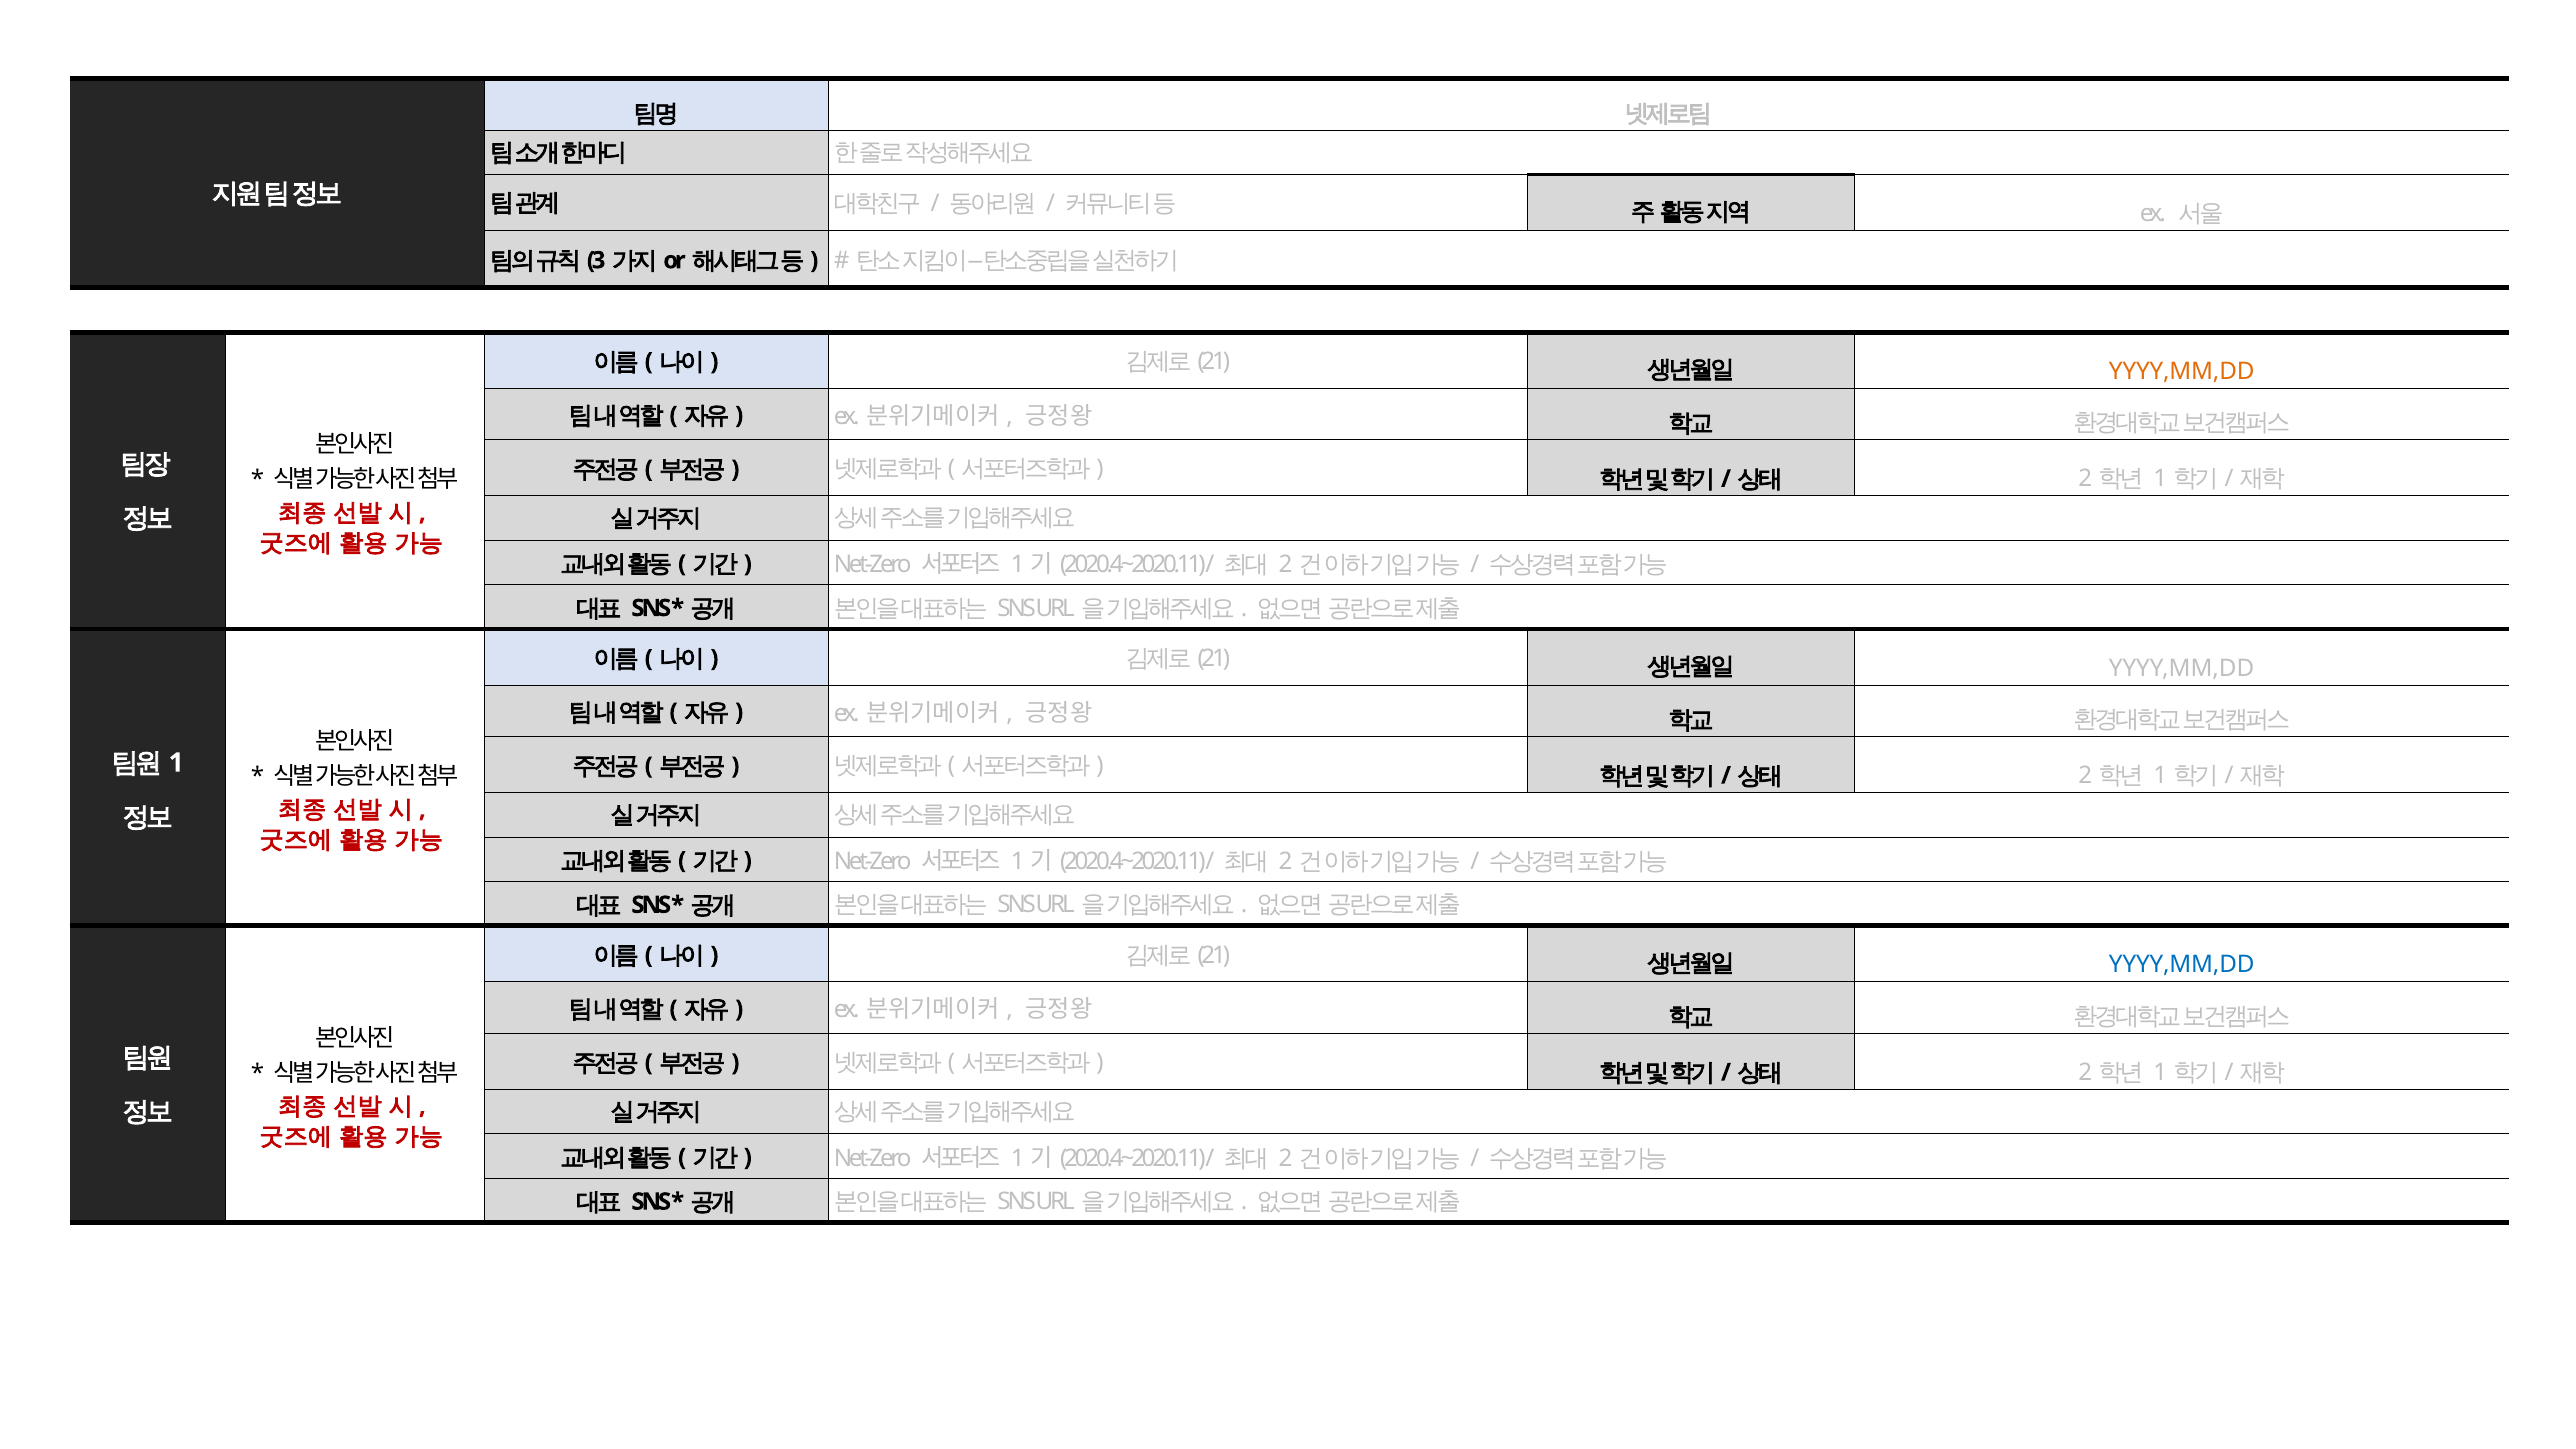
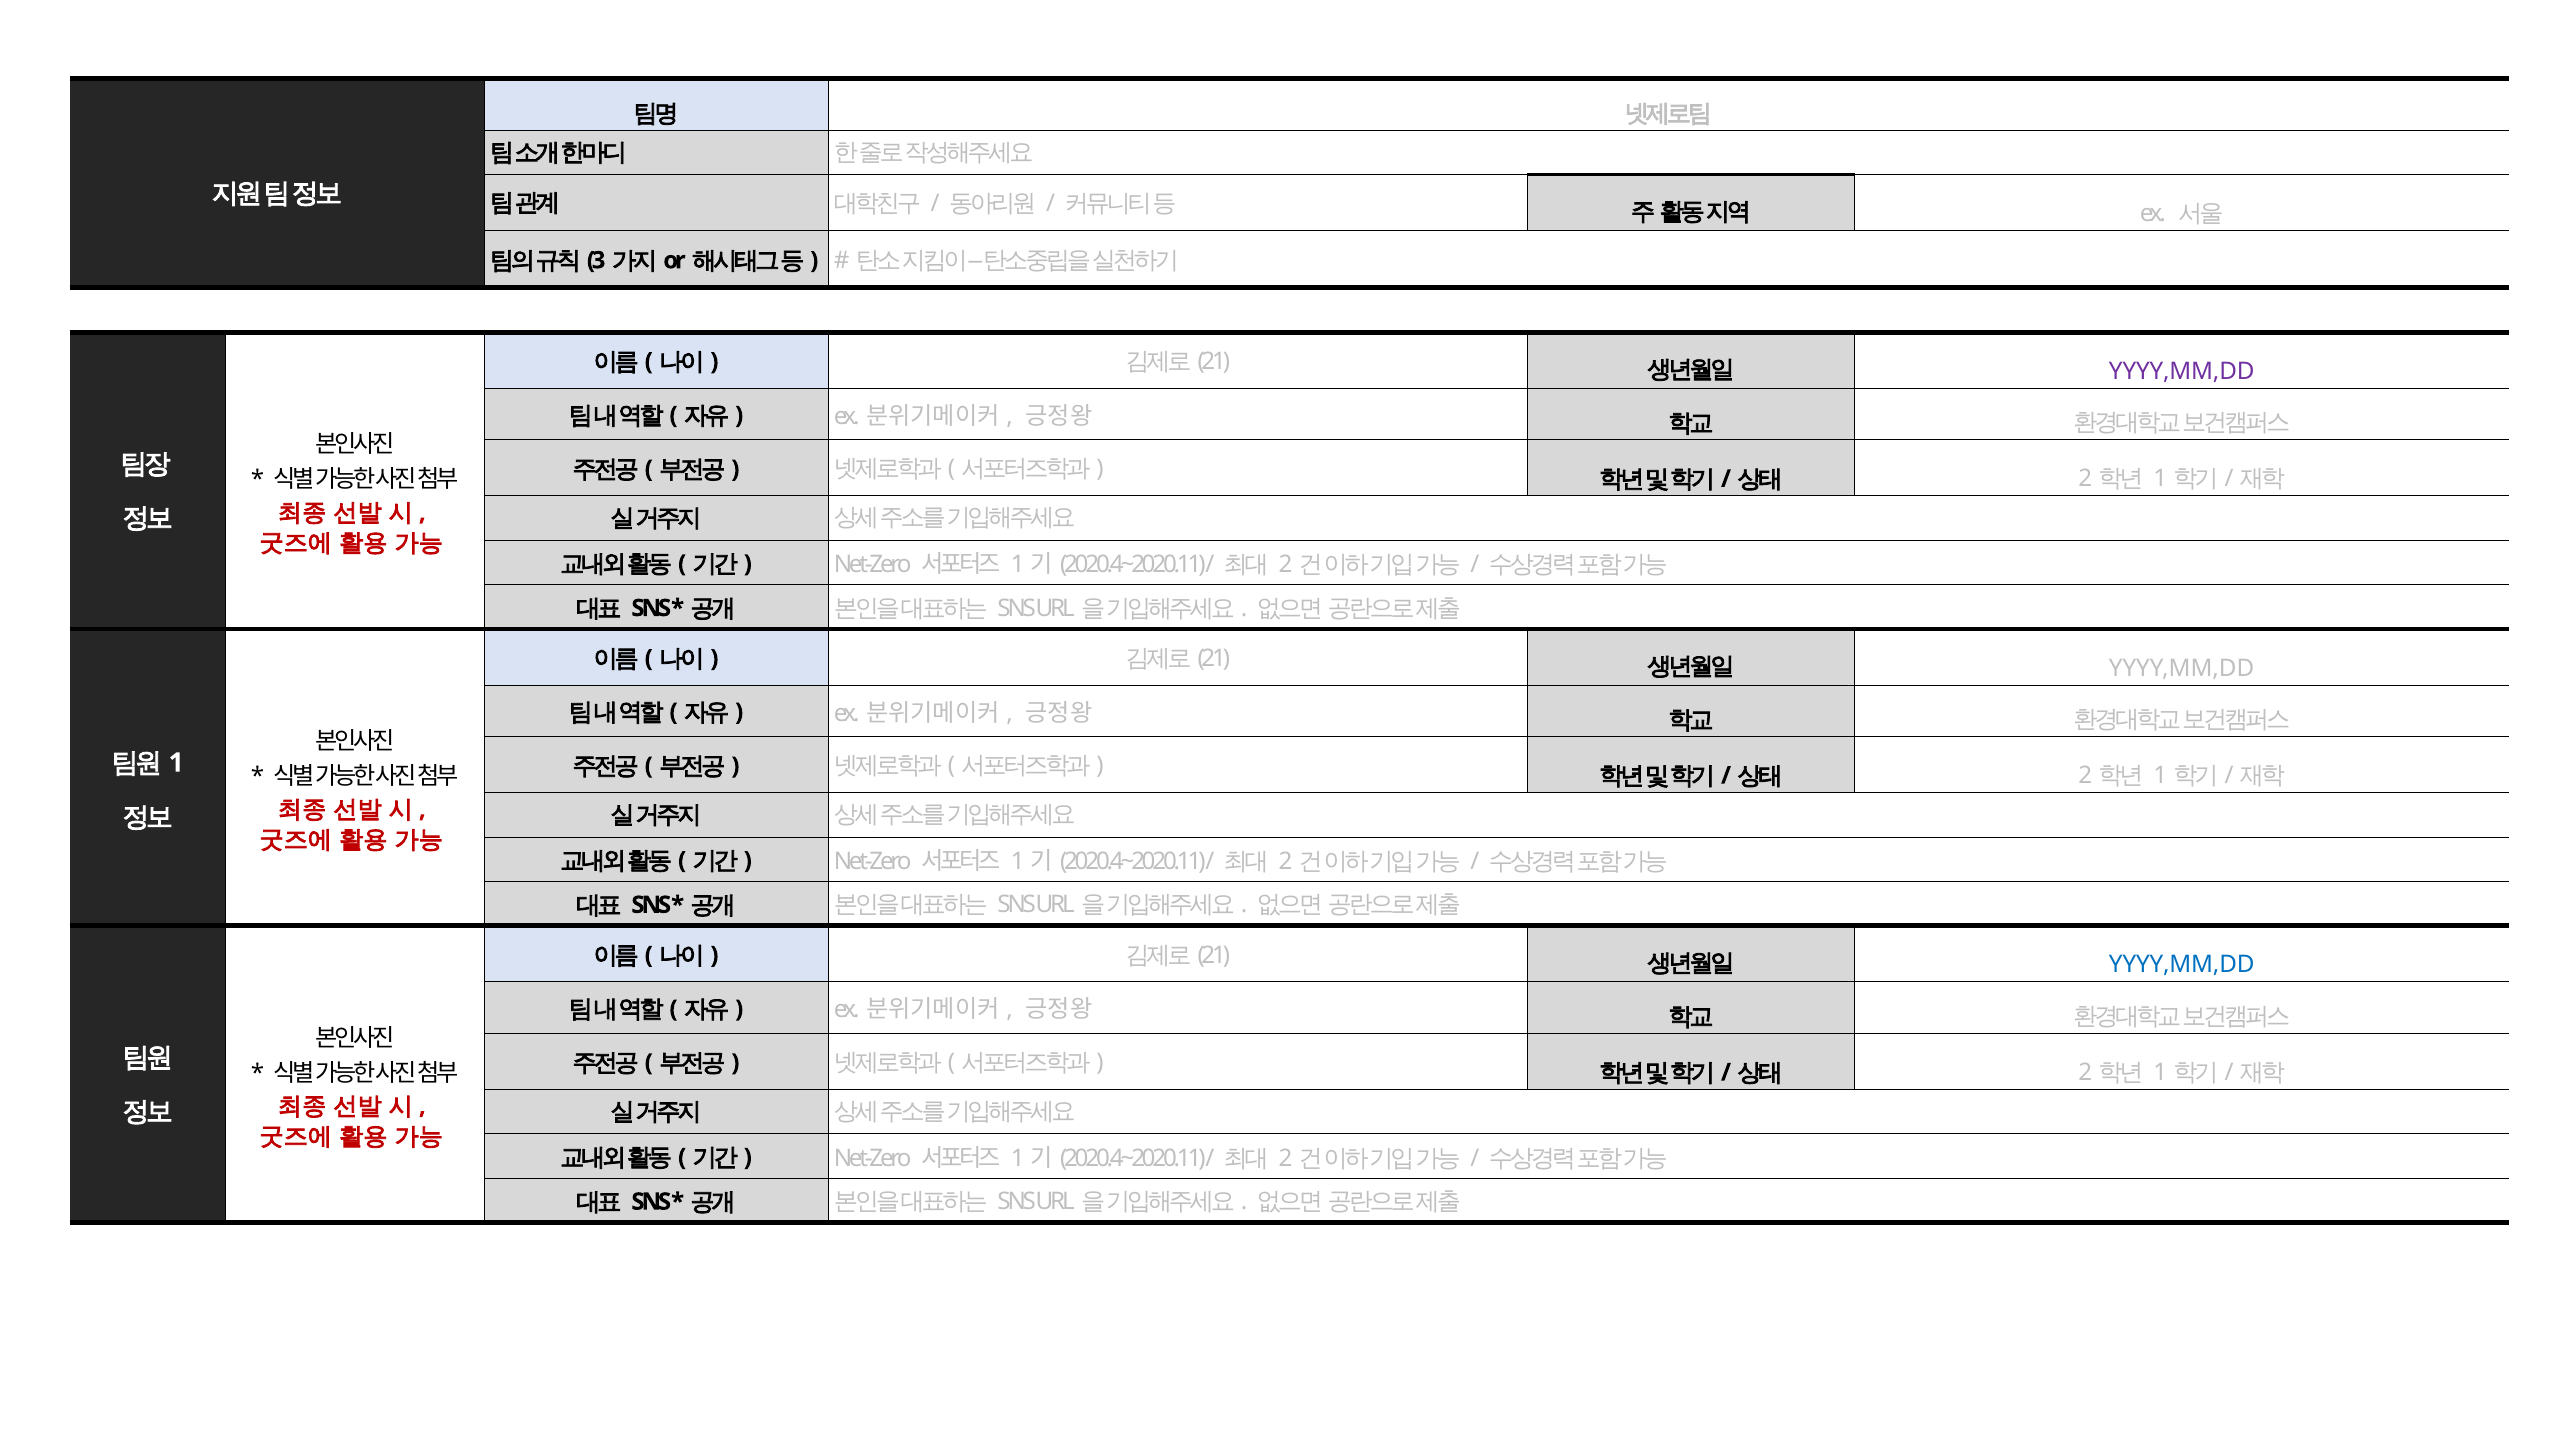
YYYY,MM,DD colour: orange -> purple (2182, 371)
